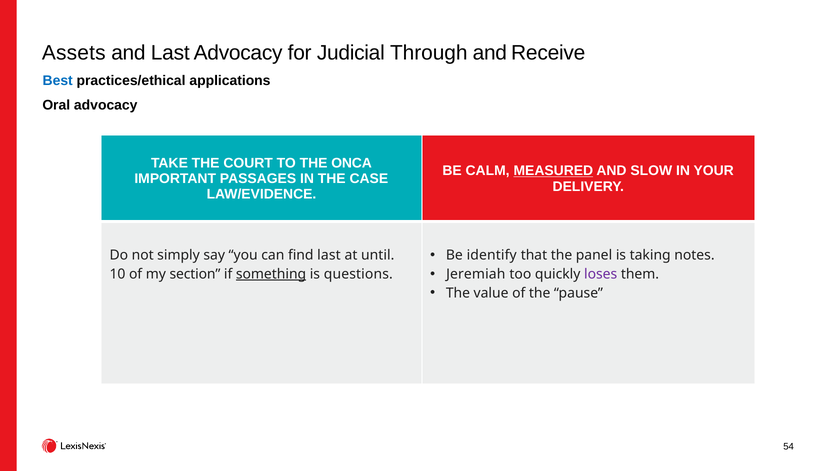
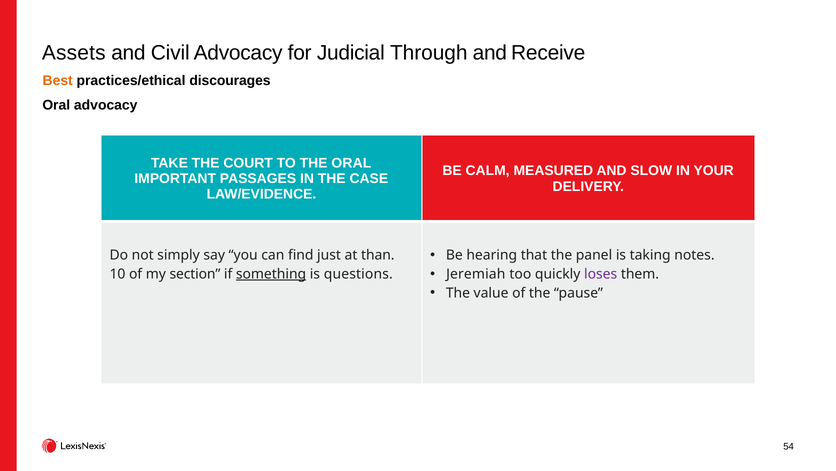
and Last: Last -> Civil (170, 53)
Best colour: blue -> orange (58, 81)
applications: applications -> discourages (230, 81)
THE ONCA: ONCA -> ORAL (351, 163)
MEASURED underline: present -> none (553, 171)
identify: identify -> hearing (492, 255)
find last: last -> just (329, 255)
until: until -> than (378, 255)
